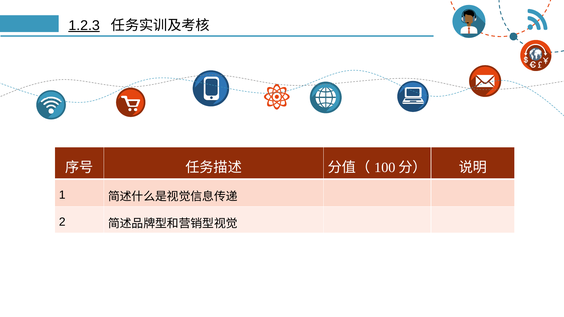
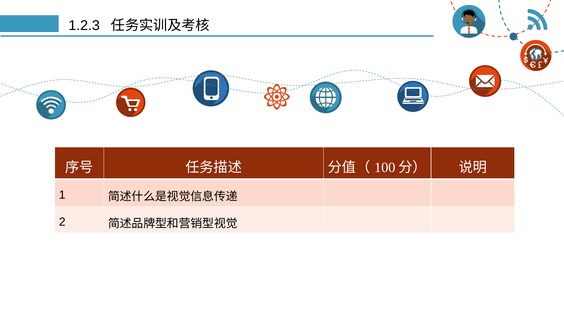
1.2.3 underline: present -> none (84, 25)
